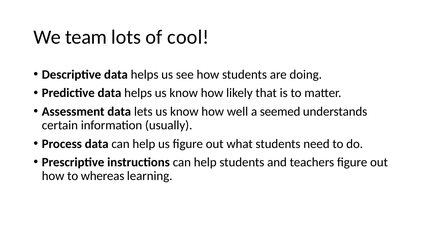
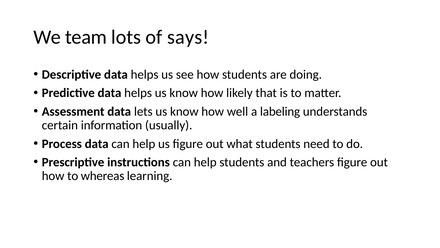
cool: cool -> says (188, 37)
seemed: seemed -> labeling (280, 111)
